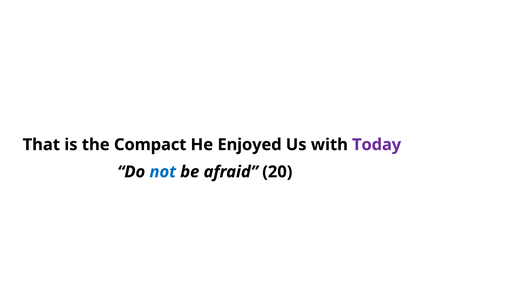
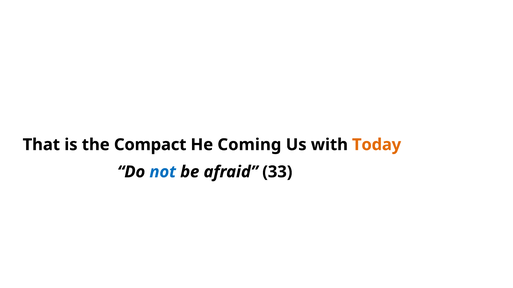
Enjoyed: Enjoyed -> Coming (249, 145)
Today colour: purple -> orange (377, 145)
20: 20 -> 33 (277, 172)
